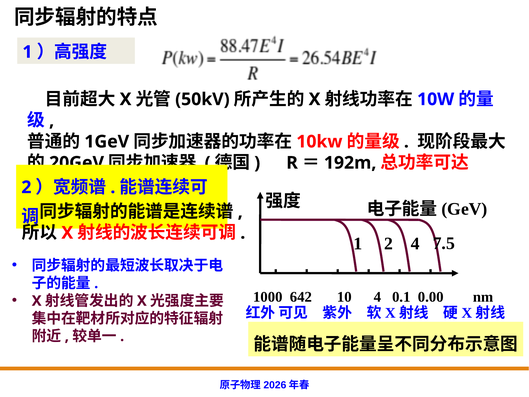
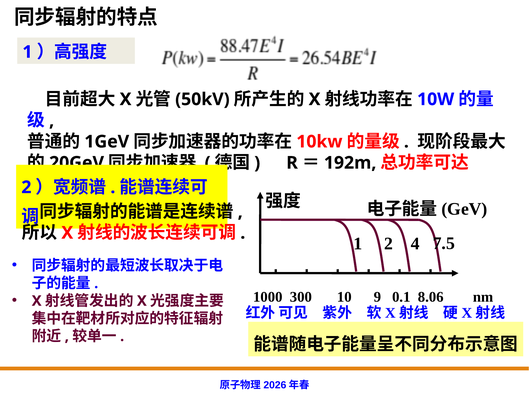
642: 642 -> 300 (301, 297)
10 4: 4 -> 9 (377, 297)
0.00: 0.00 -> 8.06 (431, 297)
